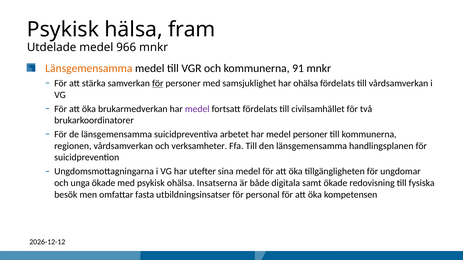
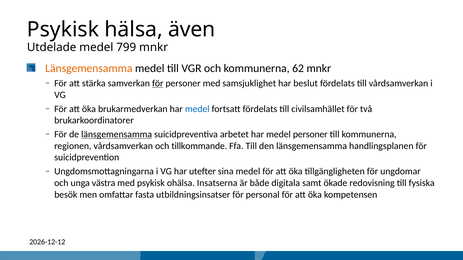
fram: fram -> även (192, 30)
966: 966 -> 799 (126, 47)
91: 91 -> 62 (298, 68)
har ohälsa: ohälsa -> beslut (306, 83)
medel colour: purple -> blue (197, 109)
länsgemensamma underline: none -> present (117, 135)
verksamheter: verksamheter -> tillkommande (199, 146)
unga ökade: ökade -> västra (104, 183)
